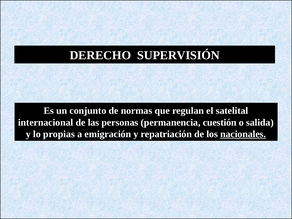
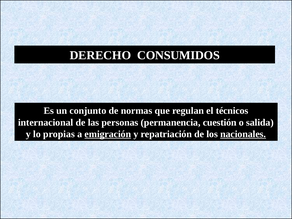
SUPERVISIÓN: SUPERVISIÓN -> CONSUMIDOS (179, 55)
satelital: satelital -> técnicos (232, 111)
emigración underline: none -> present (108, 134)
